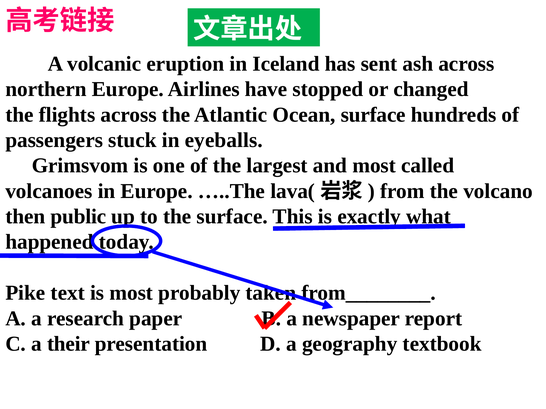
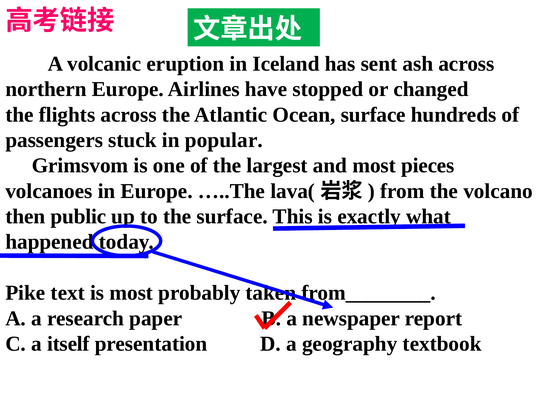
eyeballs: eyeballs -> popular (224, 140)
called: called -> pieces (428, 166)
their: their -> itself (68, 344)
